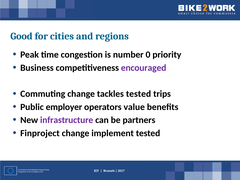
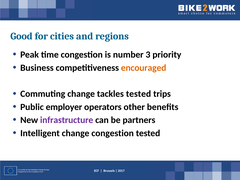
0: 0 -> 3 (148, 55)
encouraged colour: purple -> orange (144, 68)
value: value -> other (134, 107)
Finproject: Finproject -> Intelligent (40, 133)
change implement: implement -> congestion (113, 133)
